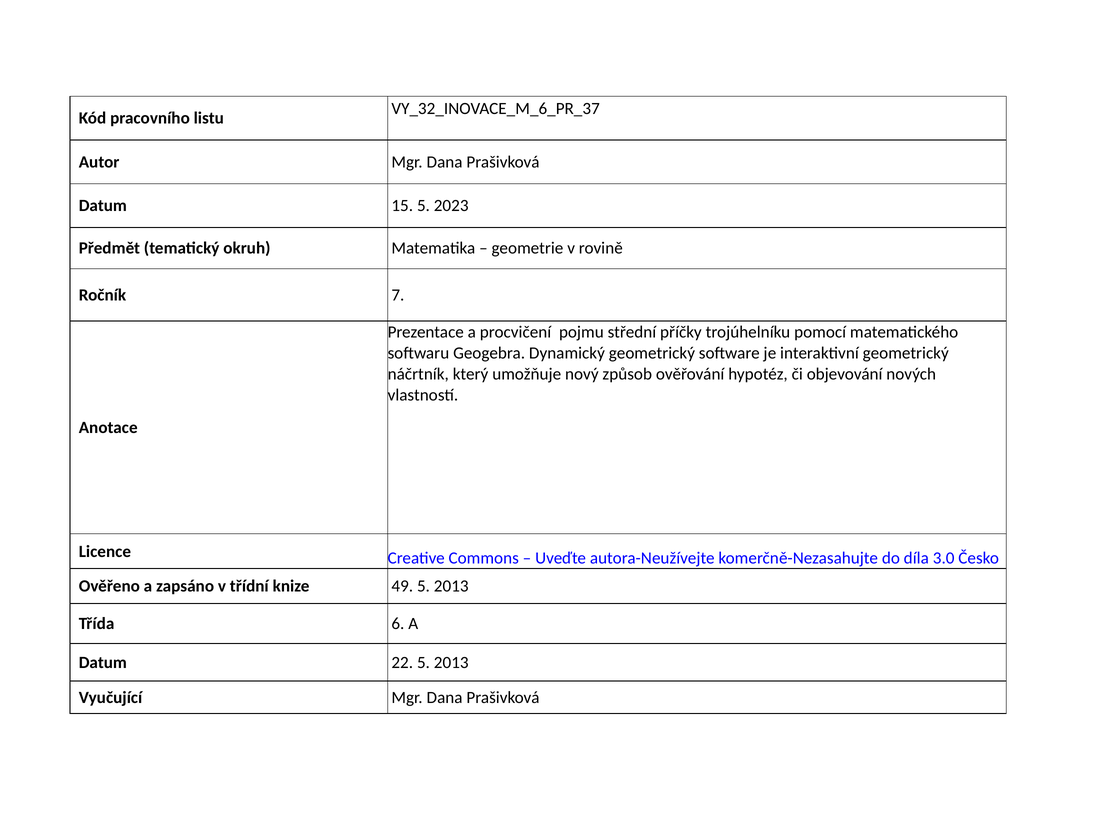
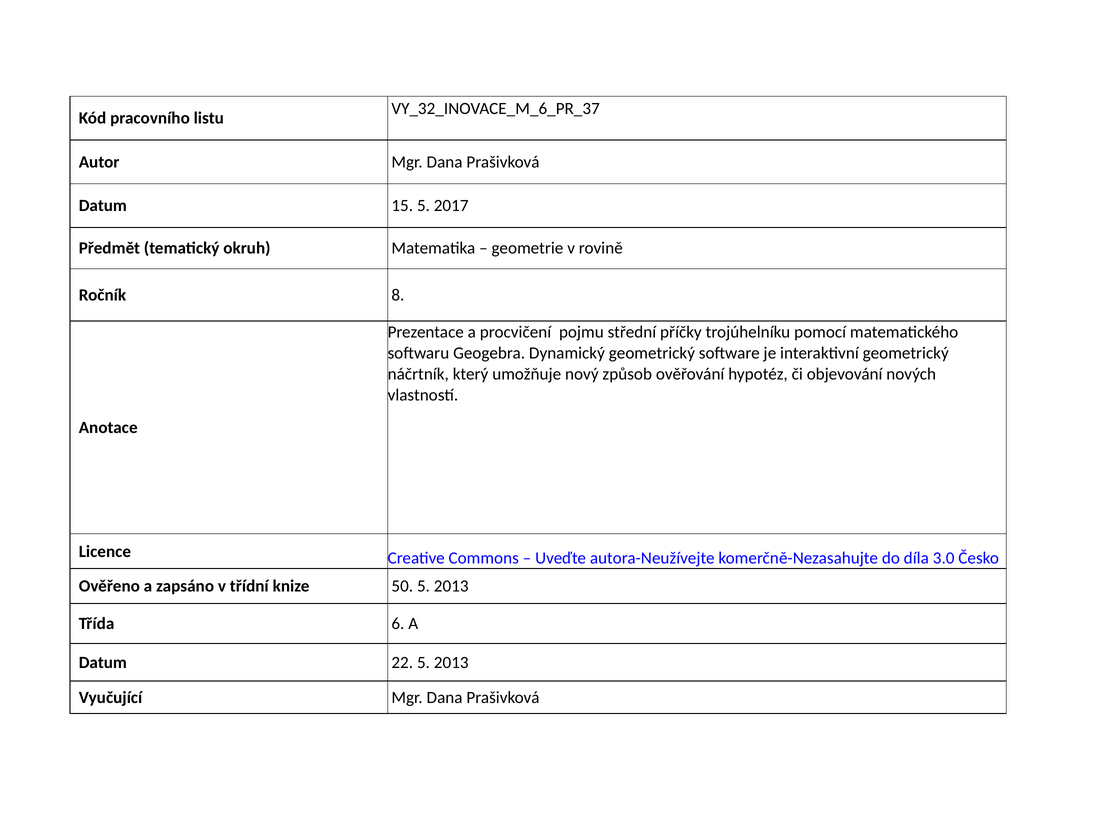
2023: 2023 -> 2017 (451, 206)
7: 7 -> 8 (398, 295)
49: 49 -> 50 (402, 586)
